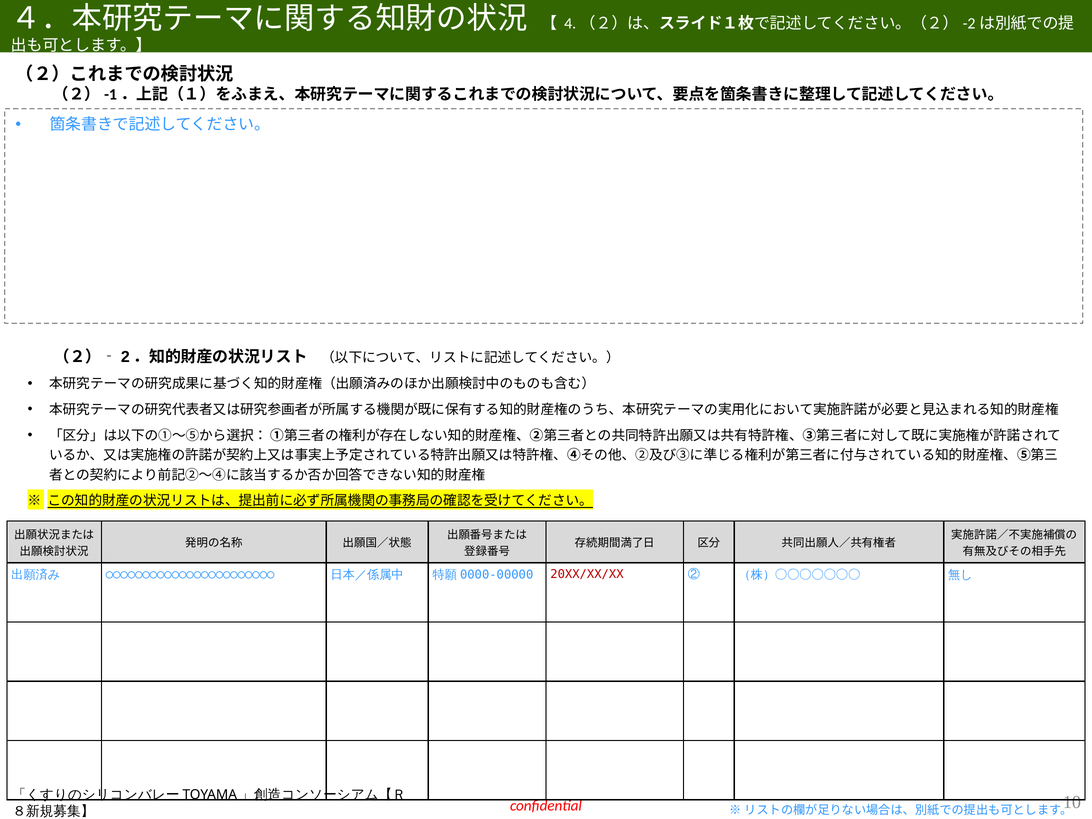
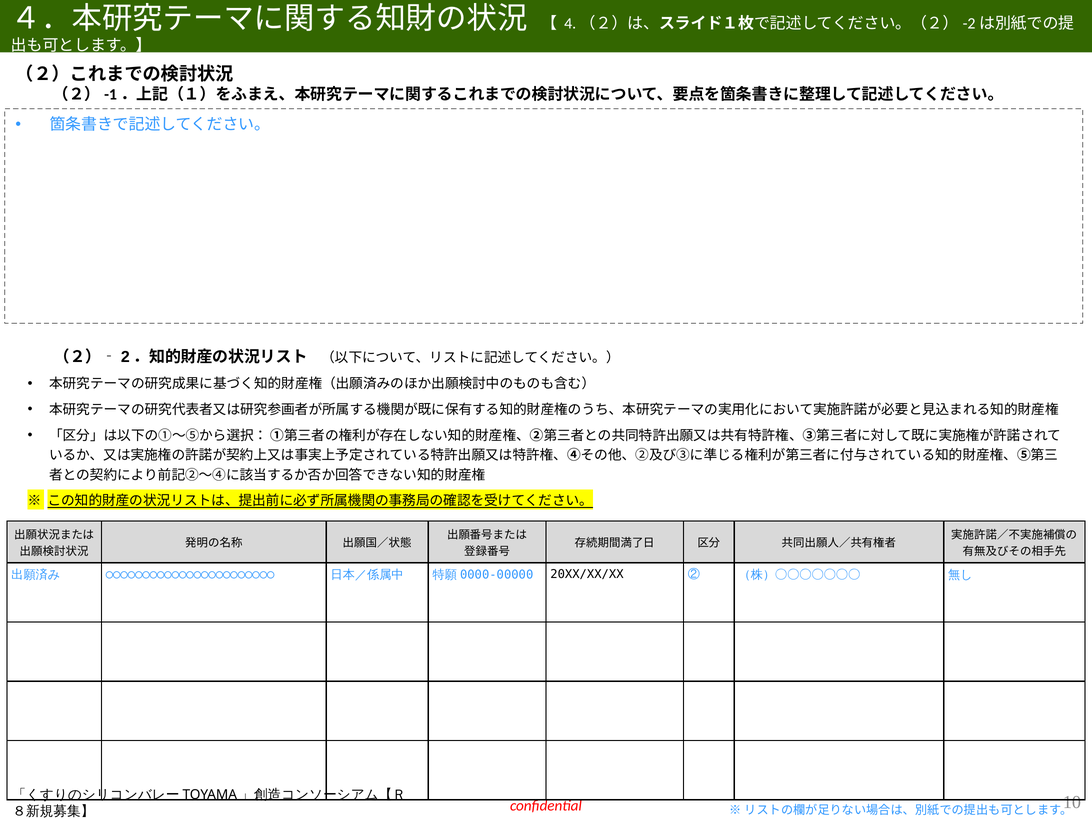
20XX/XX/XX colour: red -> black (587, 574)
